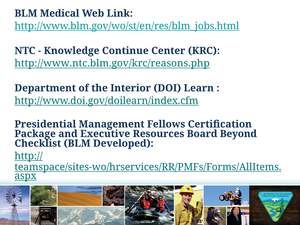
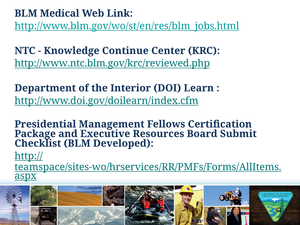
http://www.ntc.blm.gov/krc/reasons.php: http://www.ntc.blm.gov/krc/reasons.php -> http://www.ntc.blm.gov/krc/reviewed.php (112, 63)
Beyond: Beyond -> Submit (238, 134)
